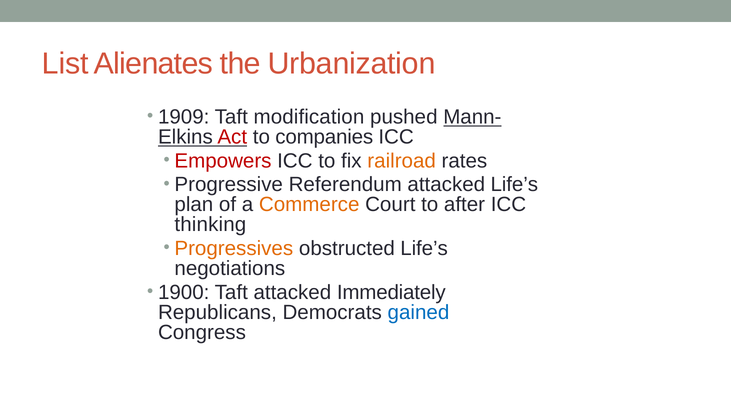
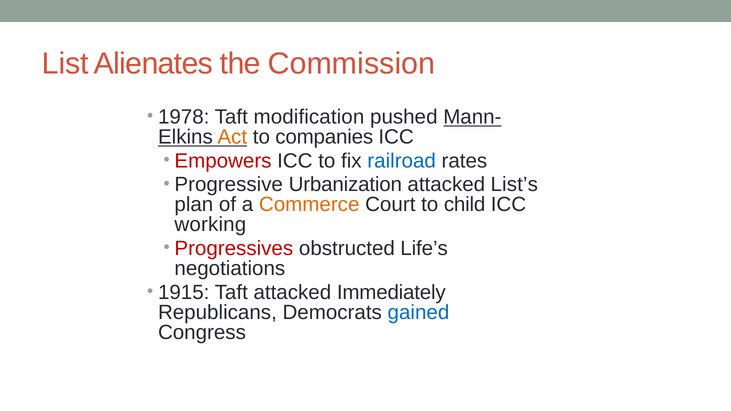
Urbanization: Urbanization -> Commission (351, 64)
1909: 1909 -> 1978 (184, 117)
Act colour: red -> orange (232, 137)
railroad colour: orange -> blue (402, 161)
Referendum: Referendum -> Urbanization (345, 185)
attacked Life’s: Life’s -> List’s (514, 185)
after: after -> child (465, 205)
thinking: thinking -> working (210, 225)
Progressives colour: orange -> red (234, 249)
1900: 1900 -> 1915 (184, 292)
